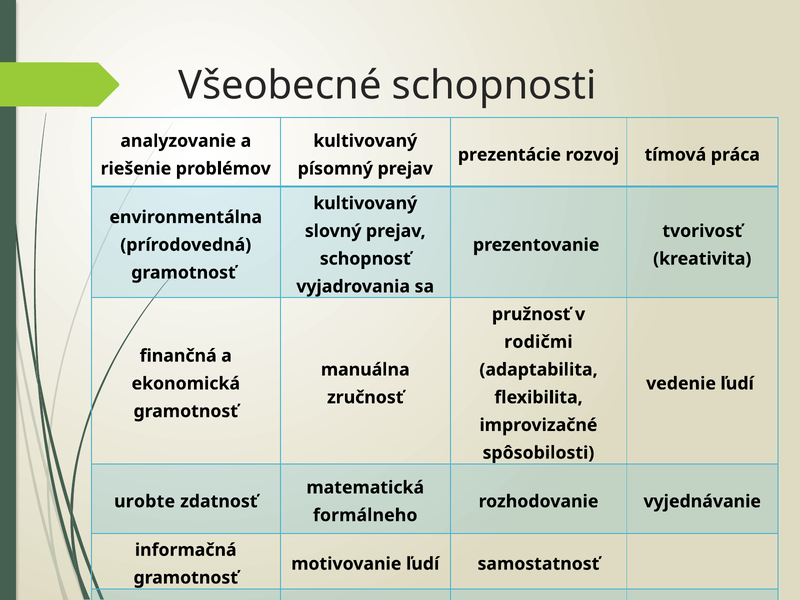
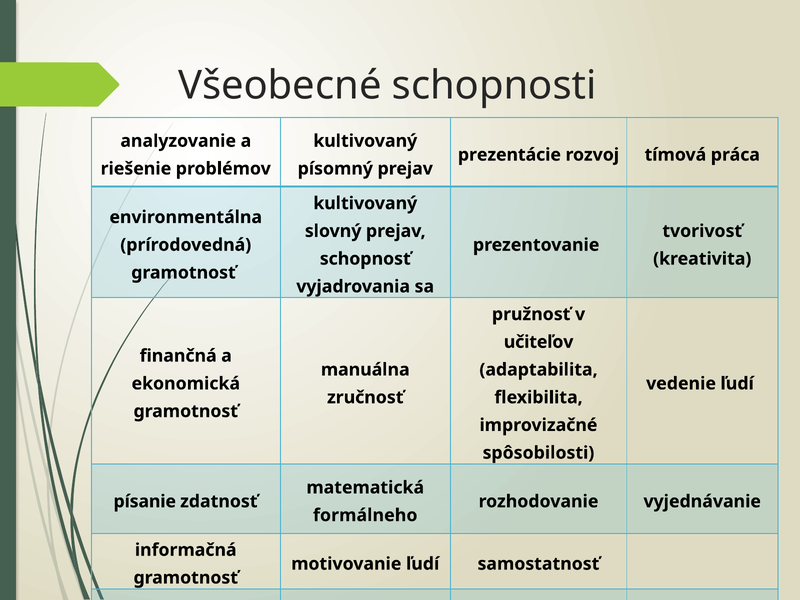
rodičmi: rodičmi -> učiteľov (539, 342)
urobte: urobte -> písanie (145, 501)
